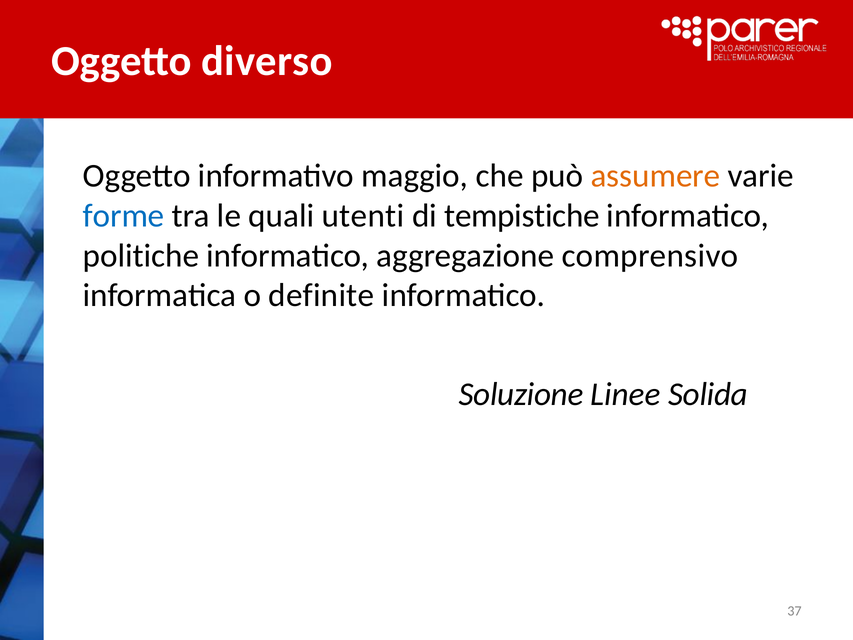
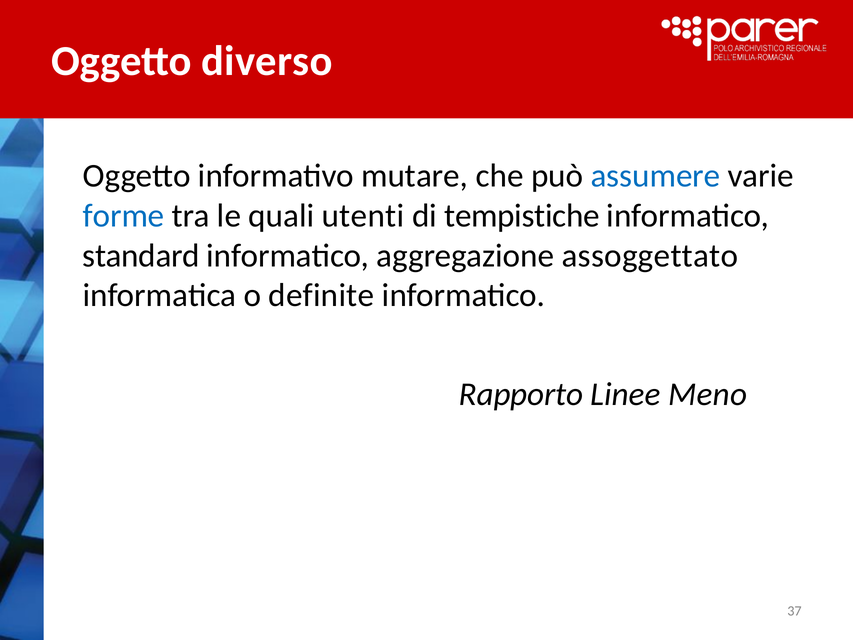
maggio: maggio -> mutare (415, 176)
assumere colour: orange -> blue (656, 176)
politiche: politiche -> standard (141, 256)
comprensivo: comprensivo -> assoggettato (650, 256)
Soluzione: Soluzione -> Rapporto (521, 394)
Solida: Solida -> Meno (708, 394)
